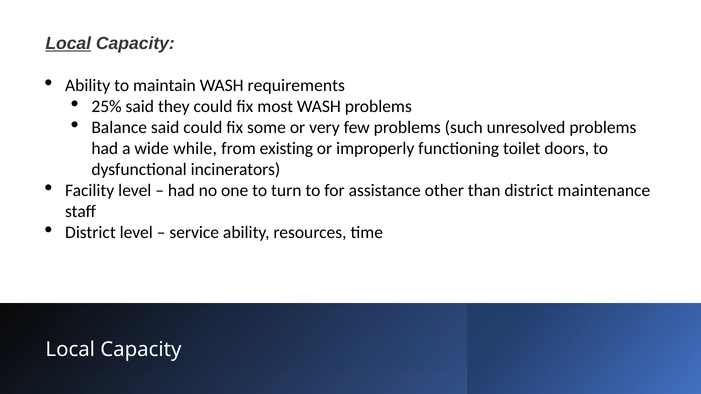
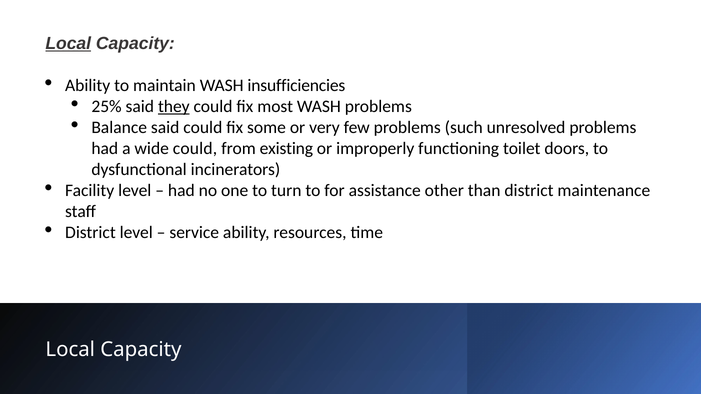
requirements: requirements -> insufficiencies (296, 86)
they underline: none -> present (174, 107)
wide while: while -> could (195, 149)
